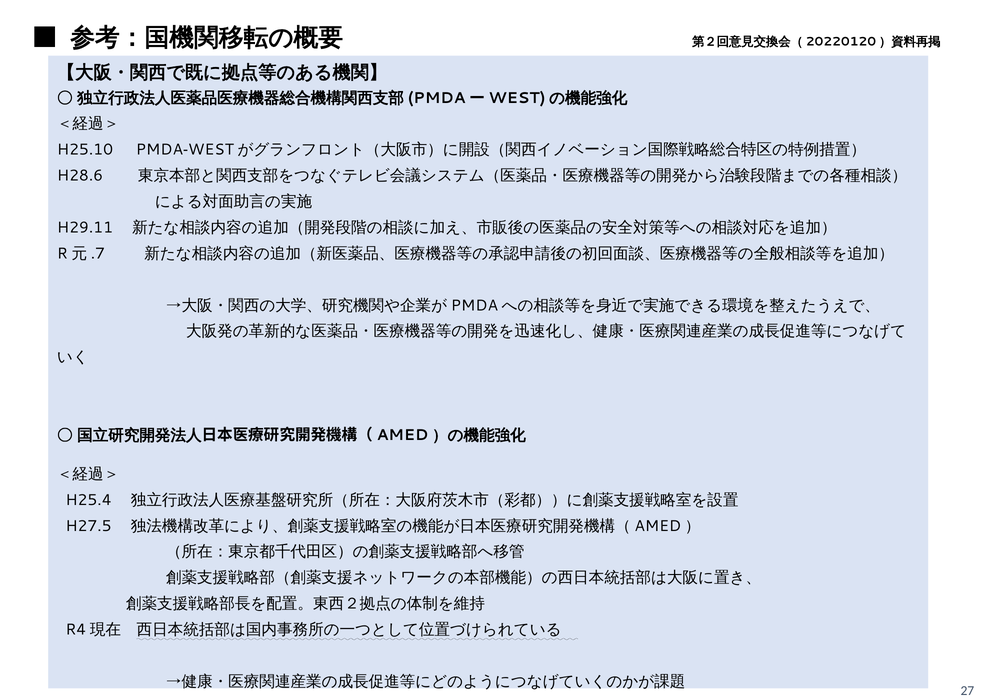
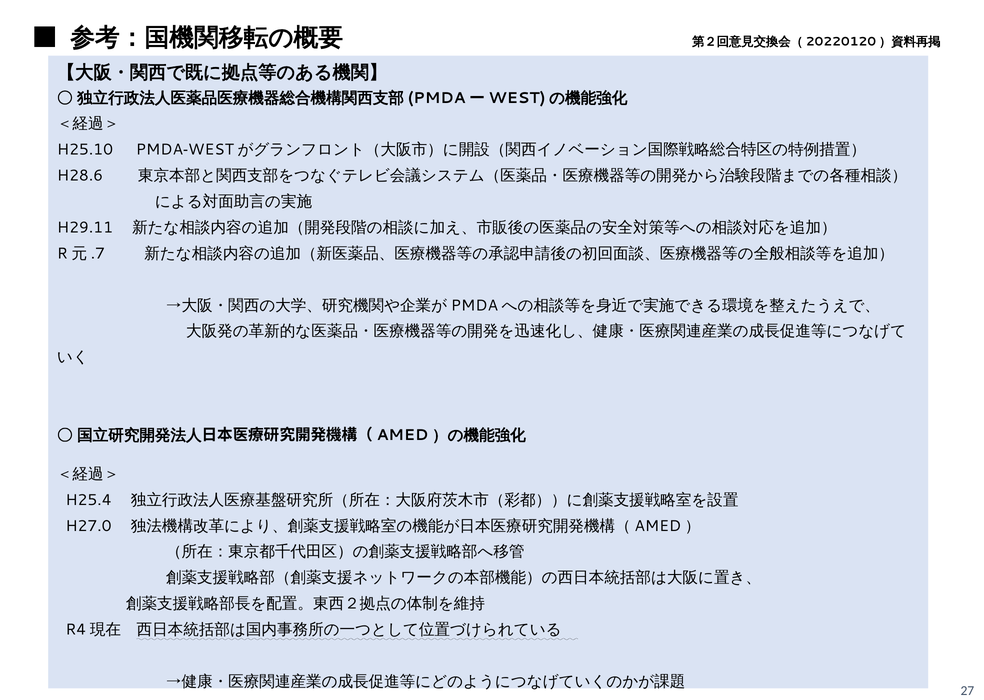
H27.5: H27.5 -> H27.0 (88, 526)
